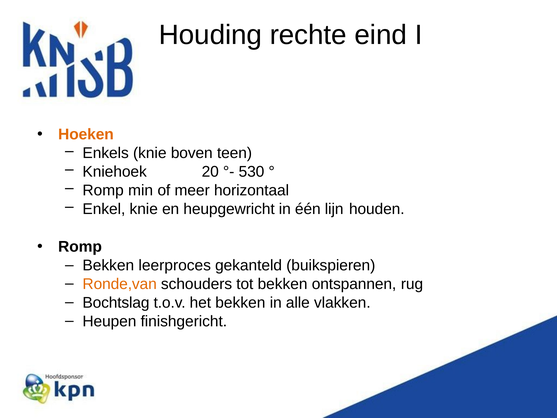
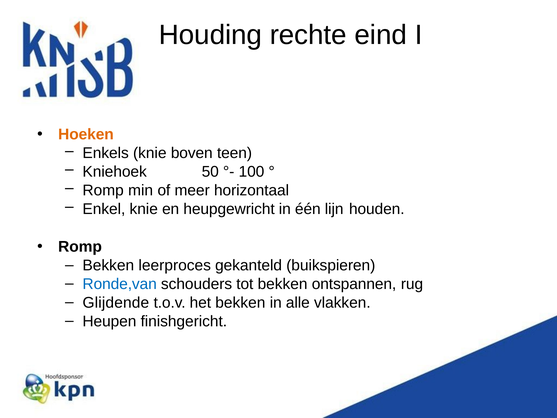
20: 20 -> 50 (210, 172)
530: 530 -> 100 (251, 172)
Ronde,van colour: orange -> blue (120, 284)
Bochtslag: Bochtslag -> Glijdende (116, 302)
